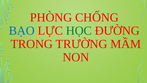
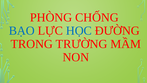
HỌC colour: green -> blue (79, 31)
